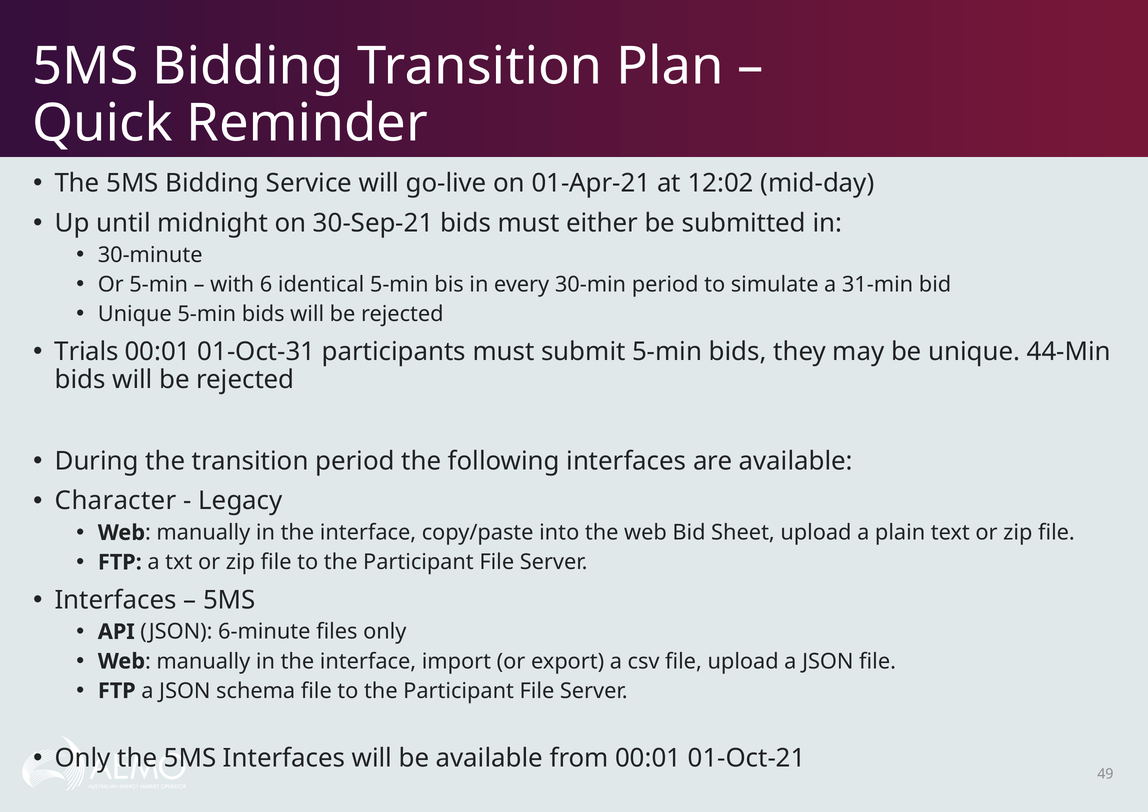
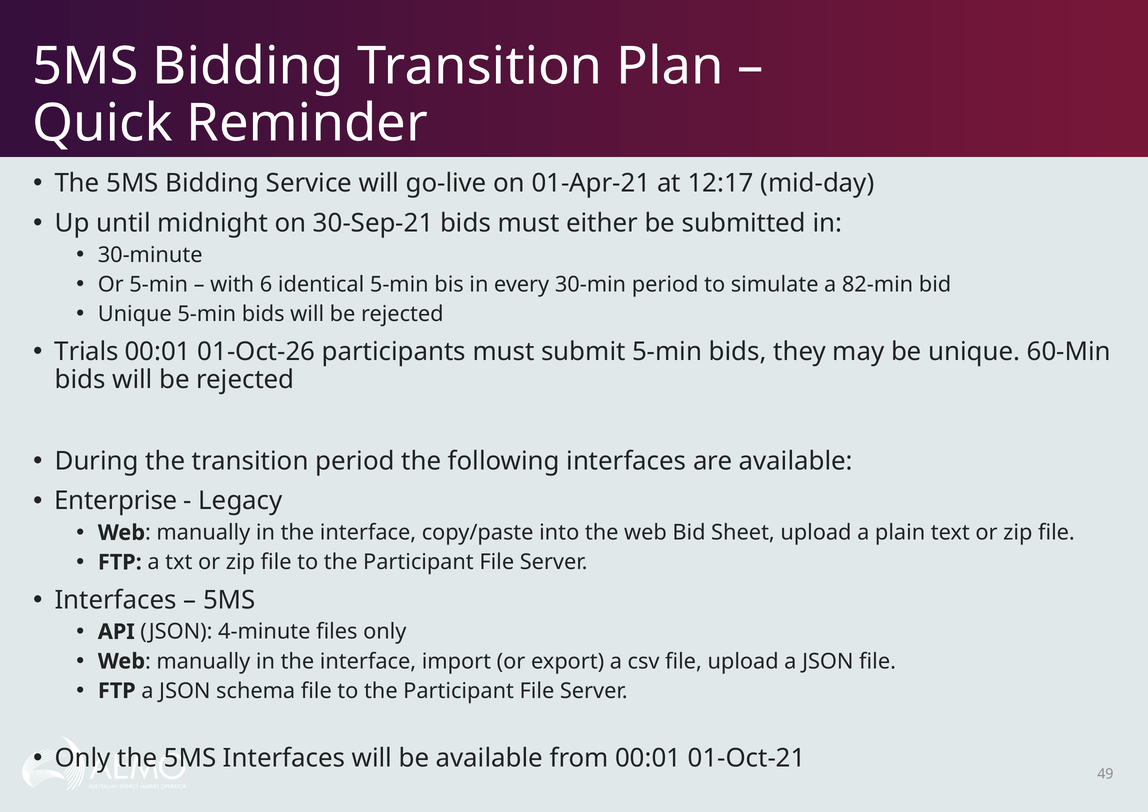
12:02: 12:02 -> 12:17 (721, 183)
31-min: 31-min -> 82-min (878, 284)
01-Oct-31: 01-Oct-31 -> 01-Oct-26 (256, 352)
44-Min: 44-Min -> 60-Min (1069, 352)
Character: Character -> Enterprise (116, 501)
6-minute: 6-minute -> 4-minute (264, 632)
